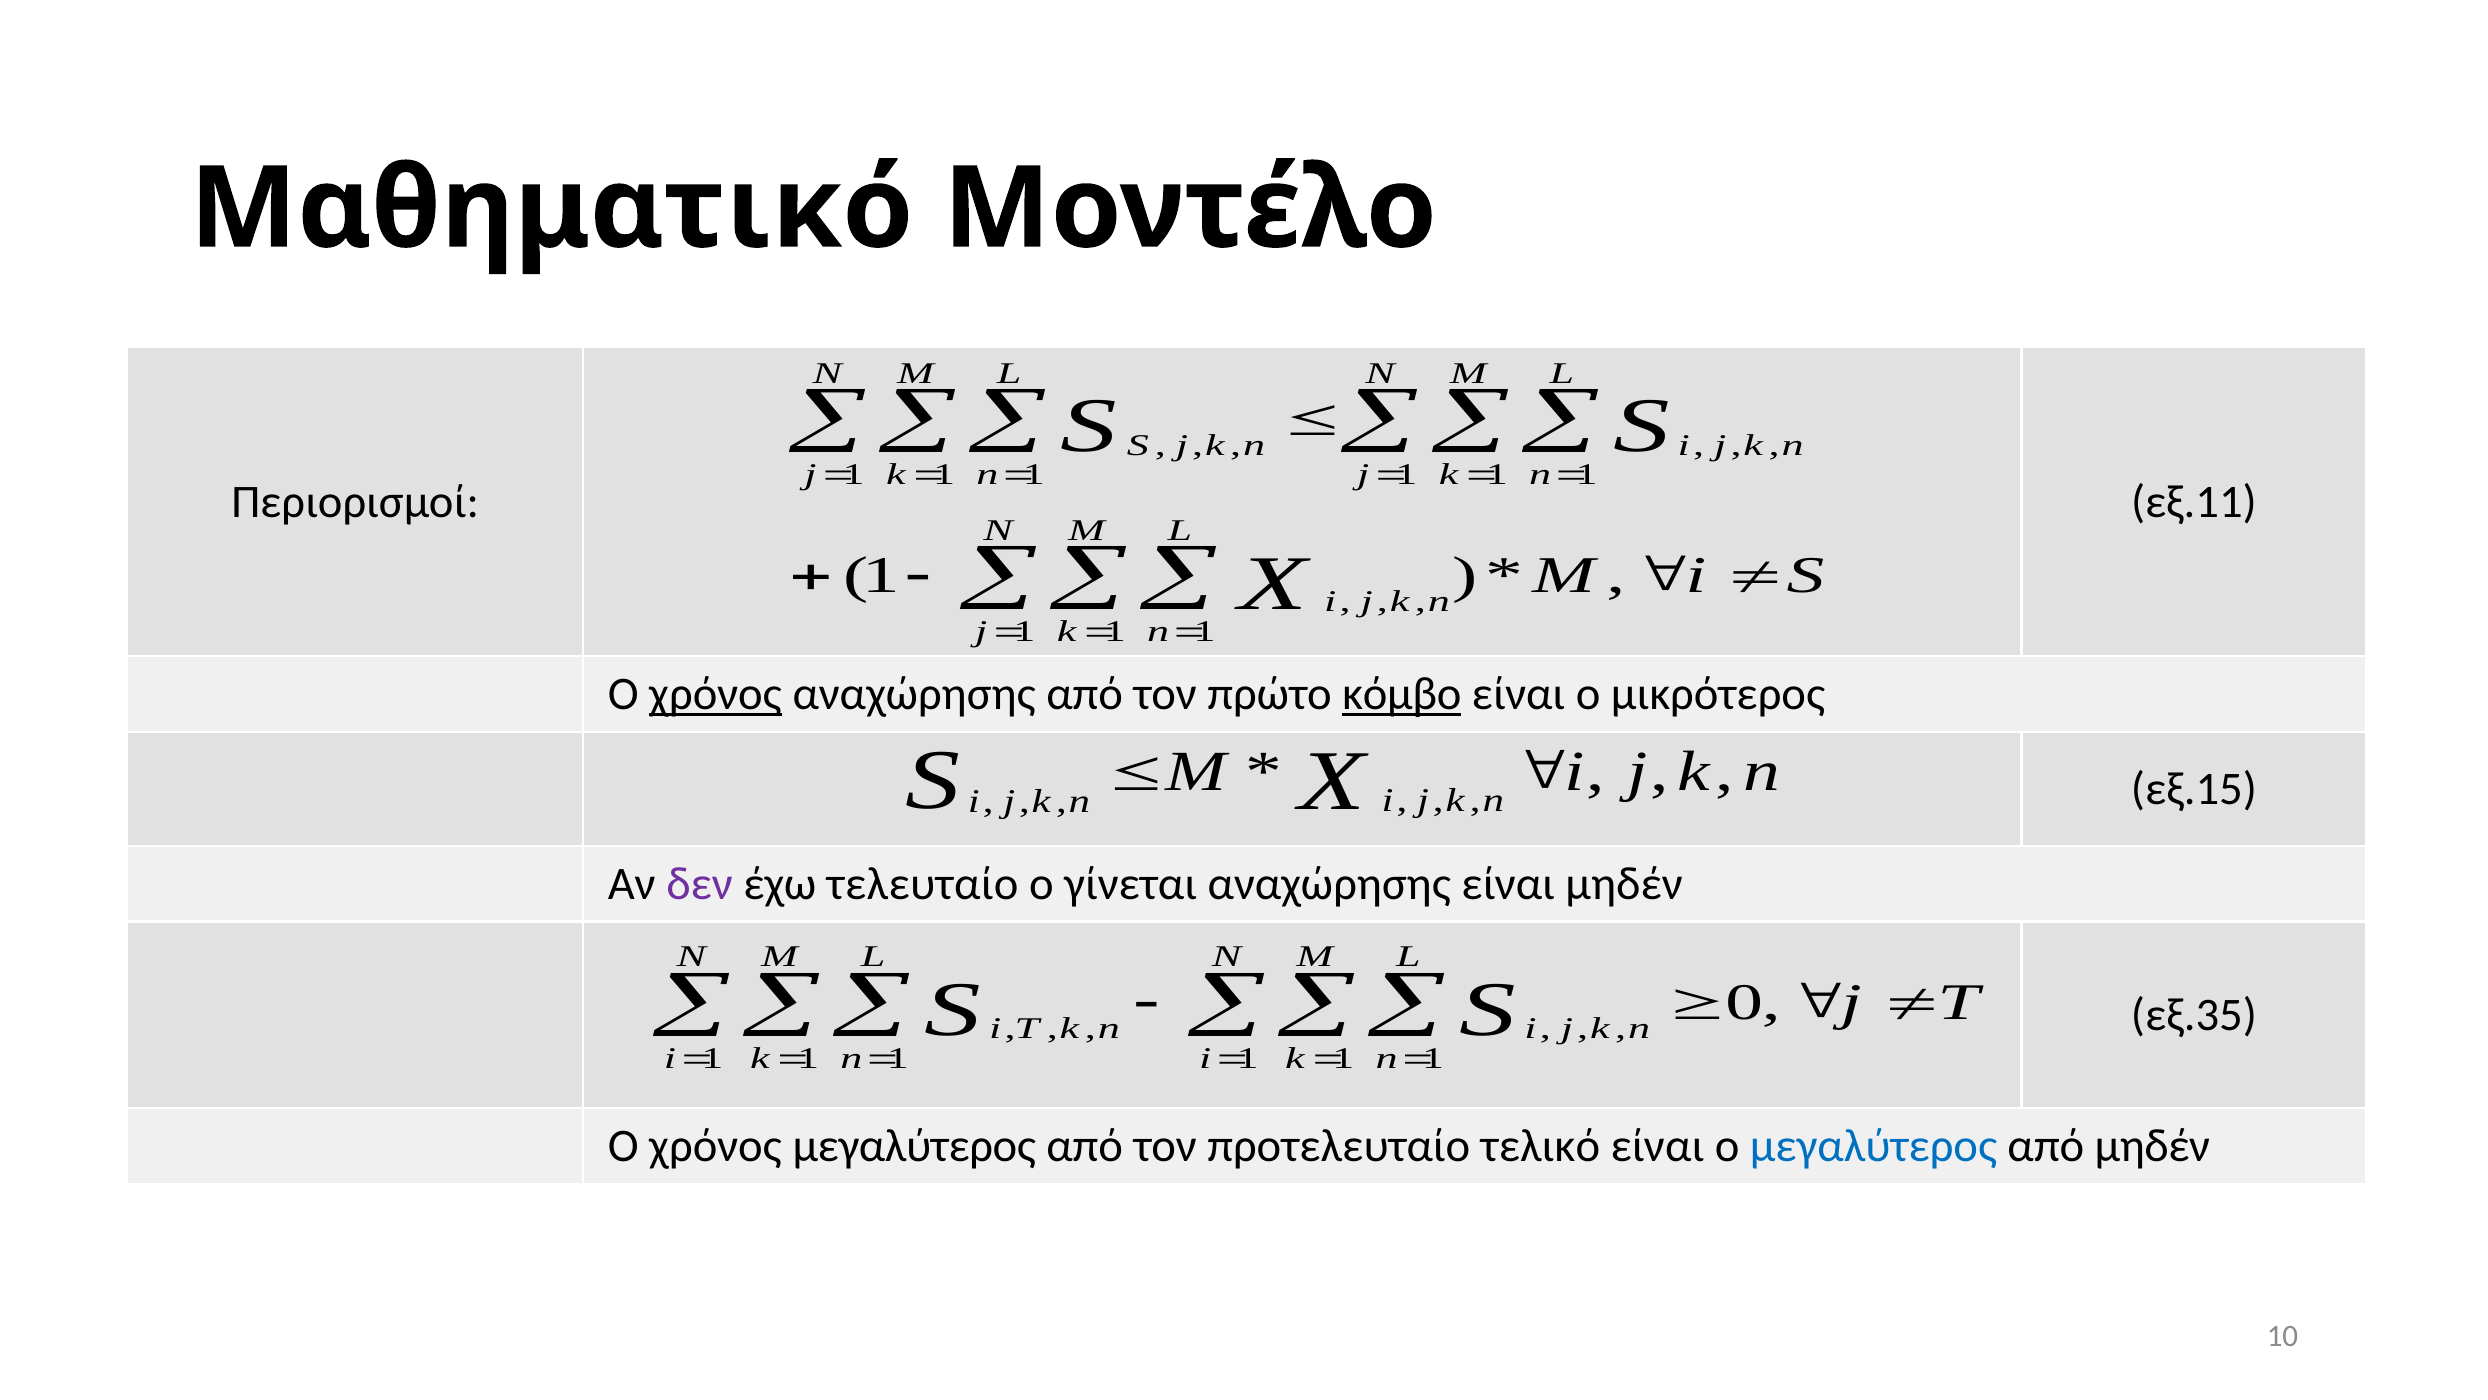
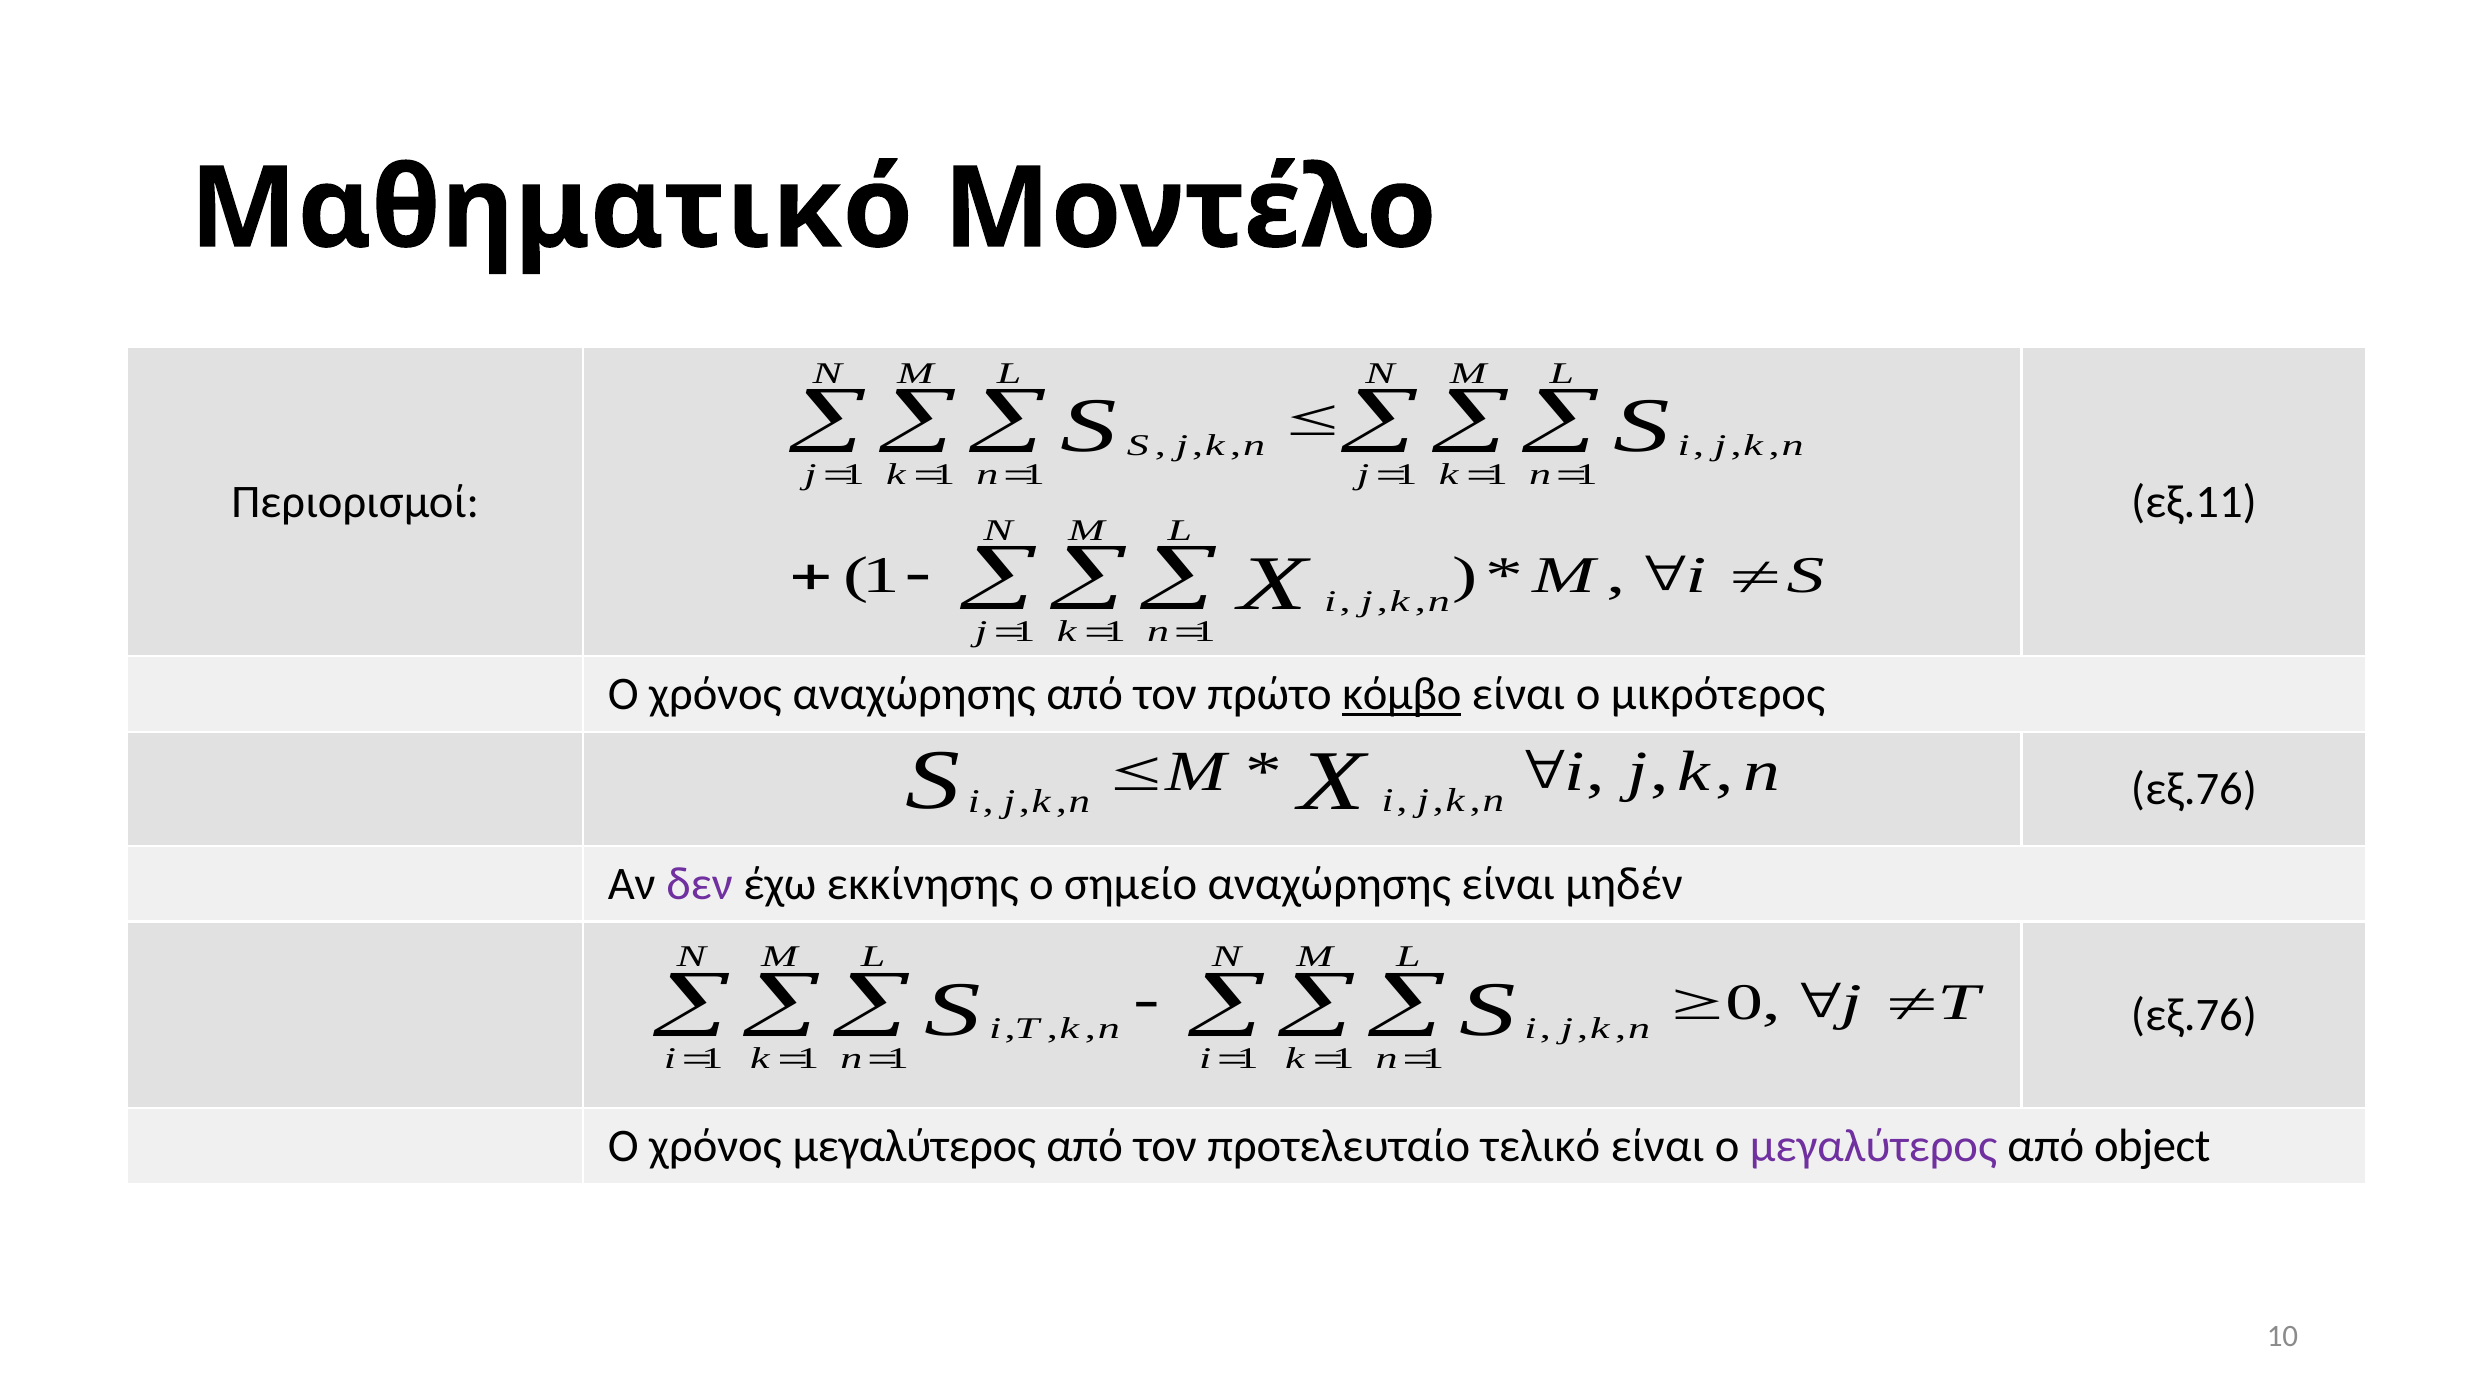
χρόνος underline: present -> none (716, 694)
εξ.15: εξ.15 -> εξ.76 (2194, 789)
τελευταίο: τελευταίο -> εκκίνησης (923, 884)
γίνεται: γίνεται -> σημείο (1131, 884)
εξ.35: εξ.35 -> εξ.76 (2194, 1015)
μεγαλύτερος colour: blue -> purple (1874, 1146)
από μηδέν: μηδέν -> object (2152, 1146)
